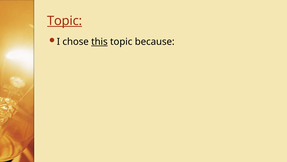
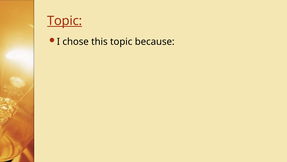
this underline: present -> none (99, 42)
